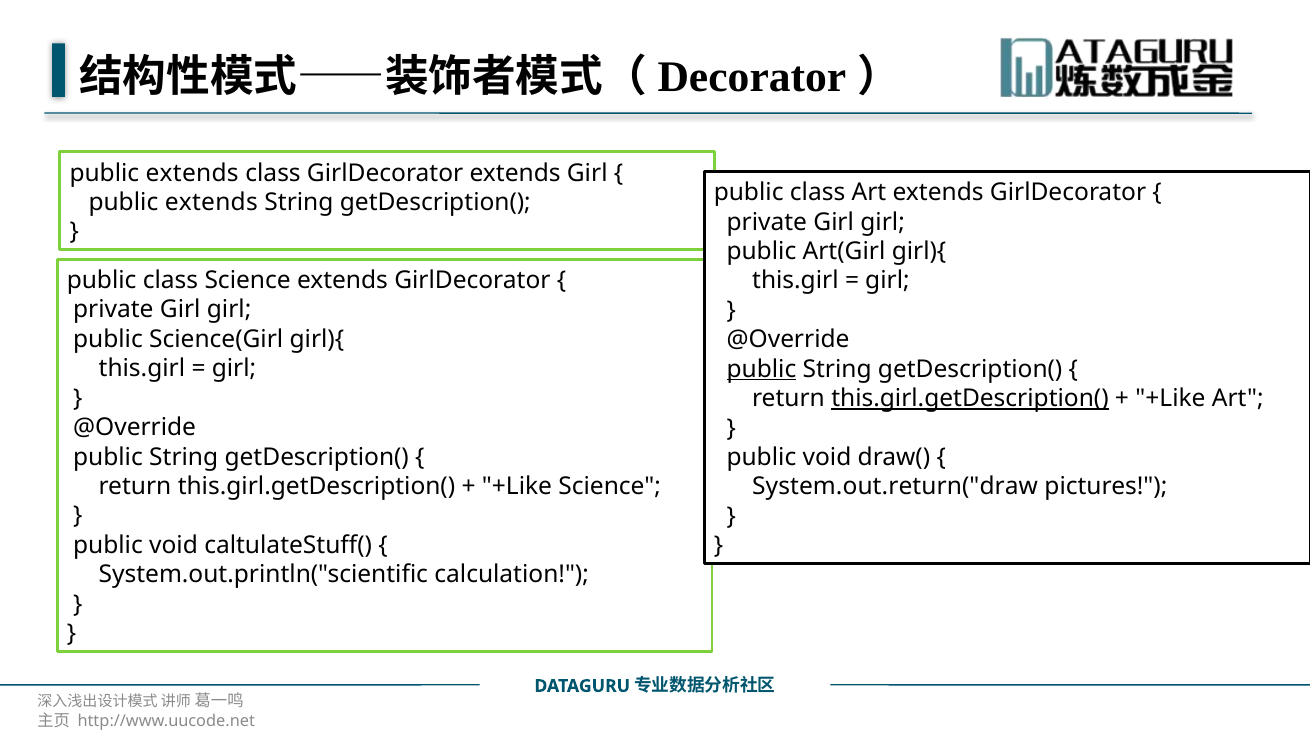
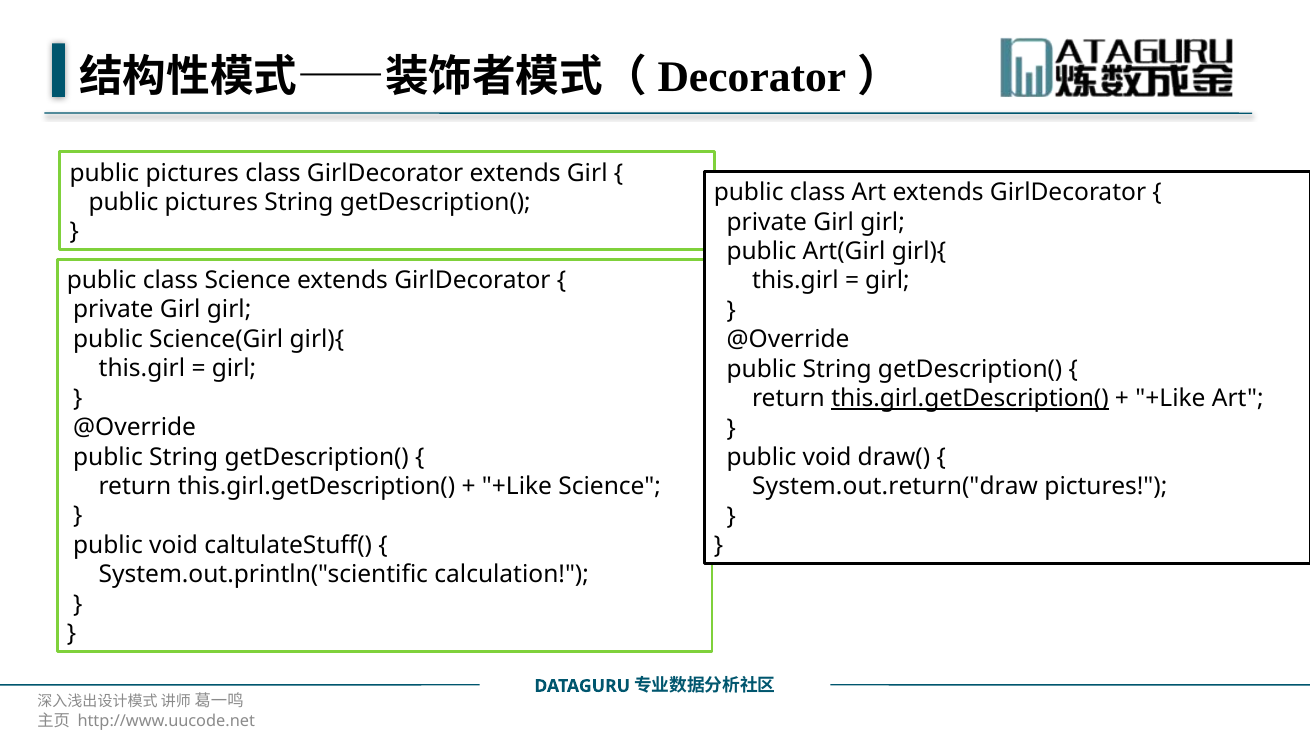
extends: extends -> pictures (192, 173)
extends: extends -> pictures (211, 202)
public underline: present -> none (761, 369)
